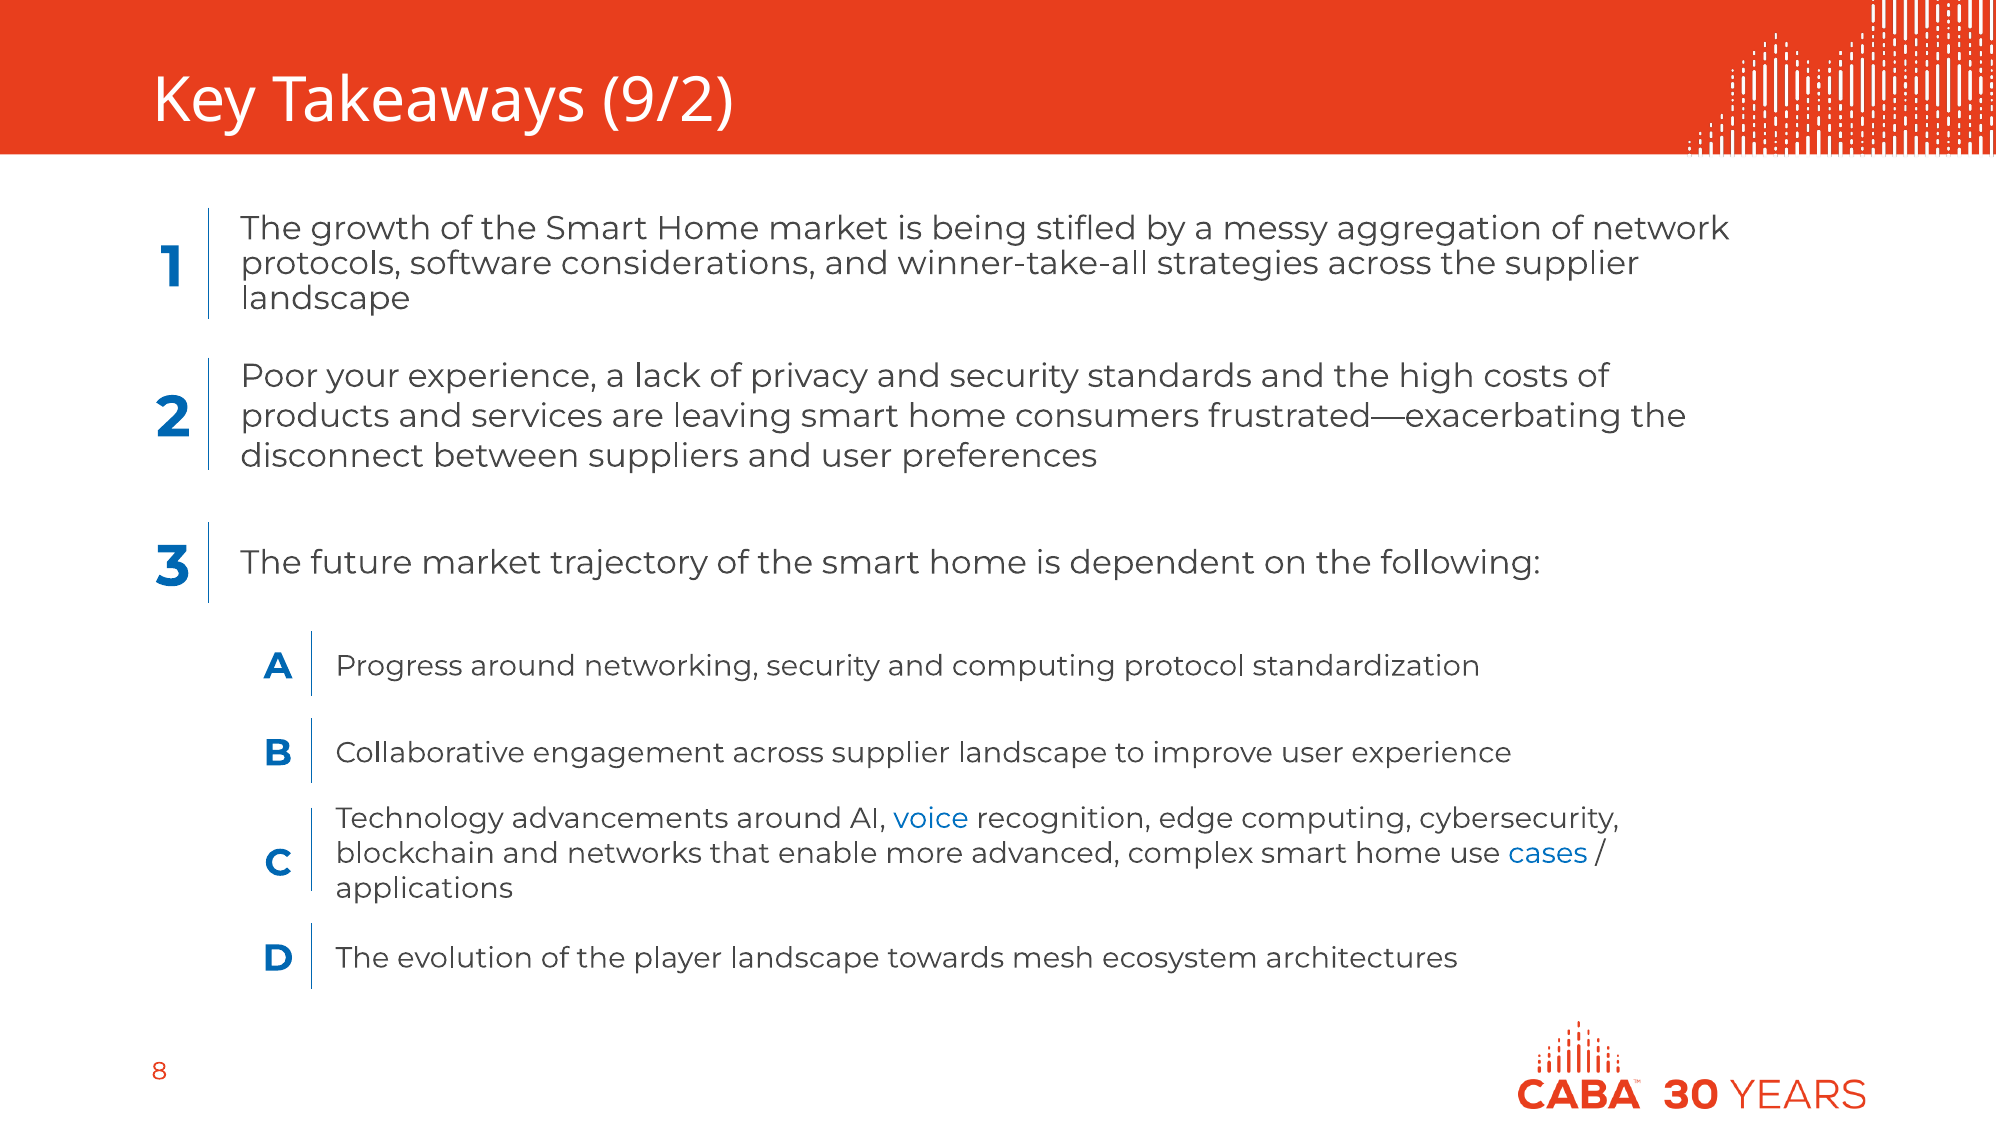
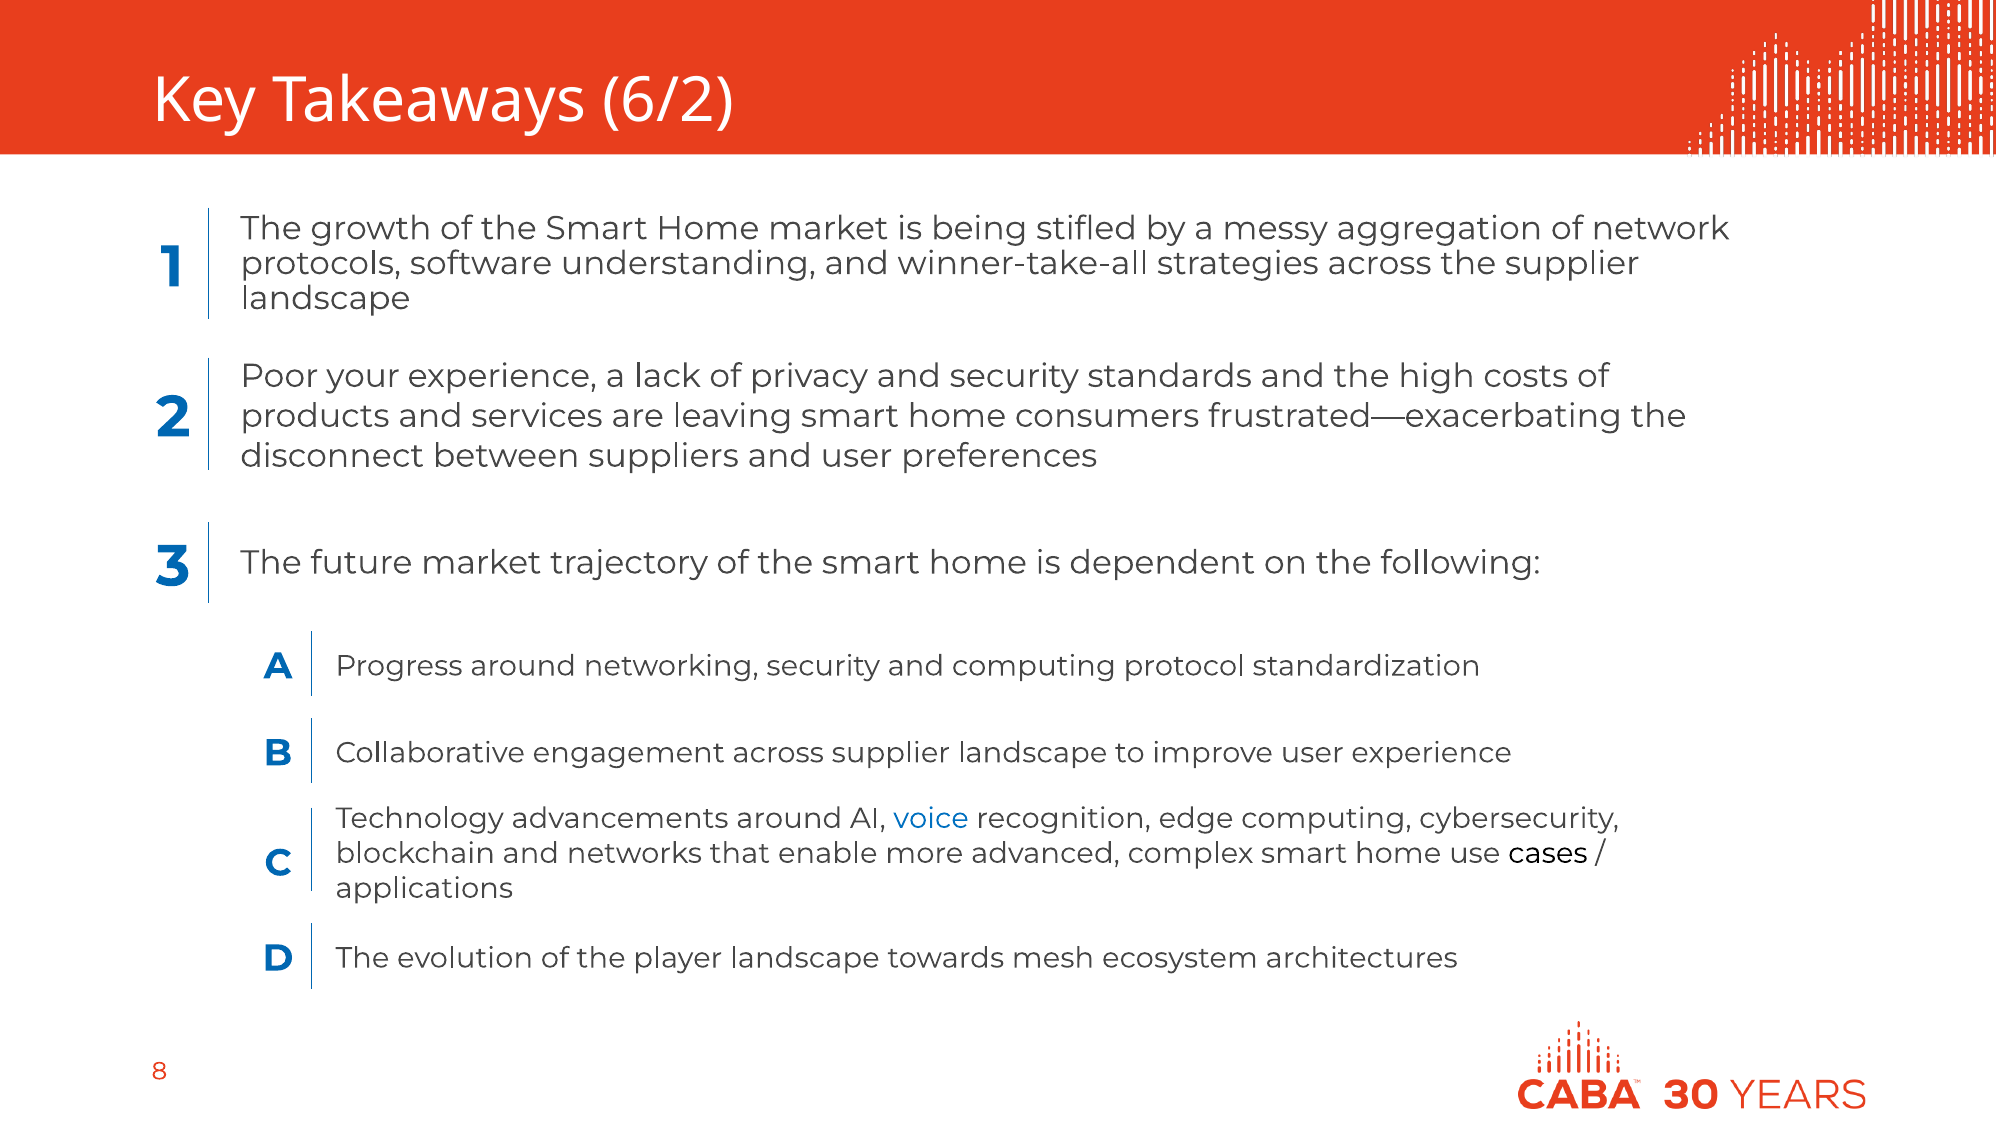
9/2: 9/2 -> 6/2 (668, 101)
considerations: considerations -> understanding (688, 263)
cases colour: blue -> black (1548, 853)
